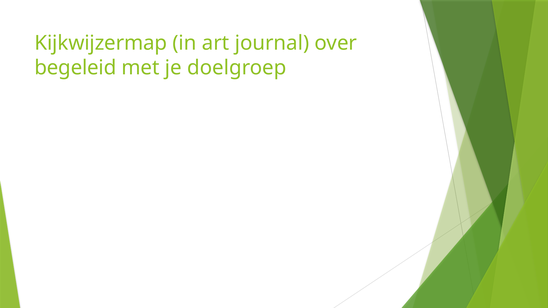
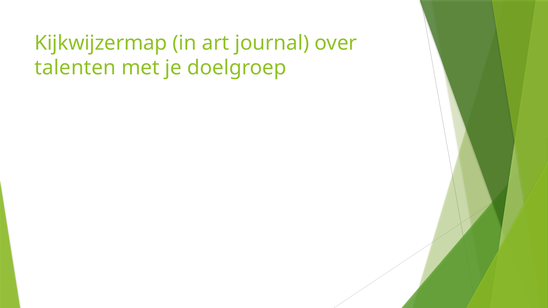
begeleid: begeleid -> talenten (75, 68)
